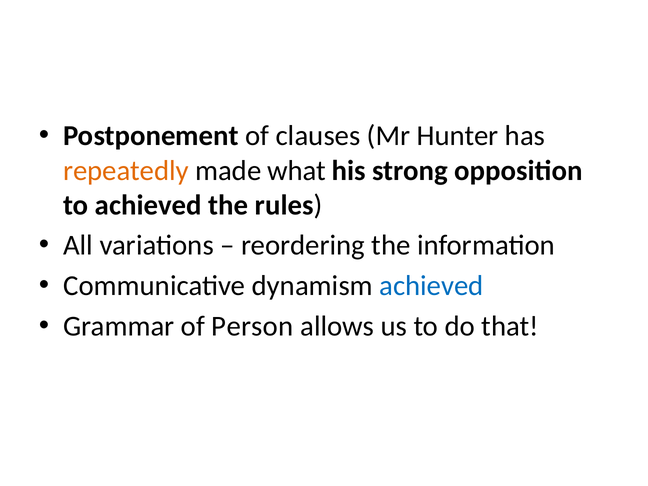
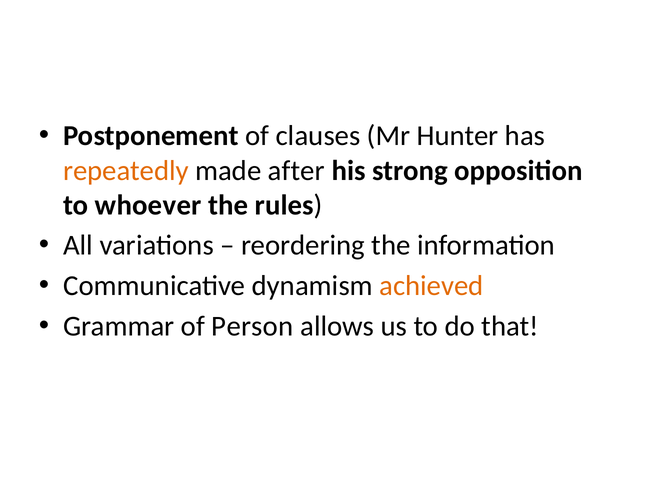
what: what -> after (296, 171)
to achieved: achieved -> whoever (148, 205)
achieved colour: blue -> orange (431, 286)
